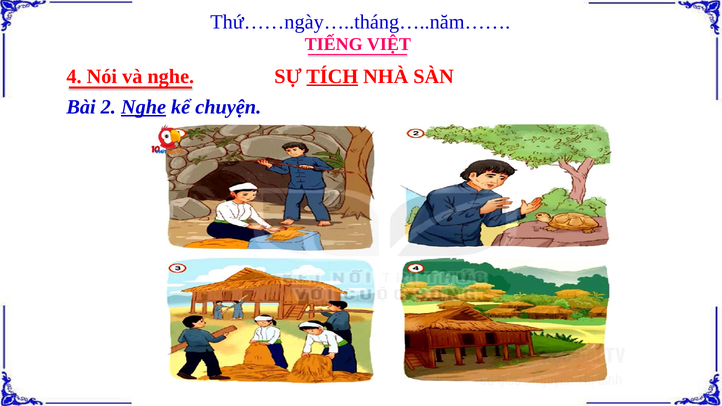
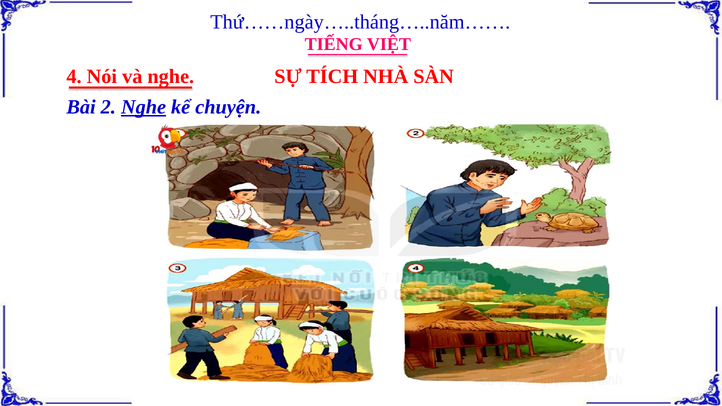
TÍCH underline: present -> none (332, 76)
